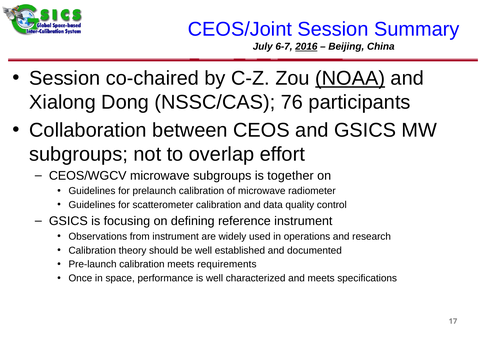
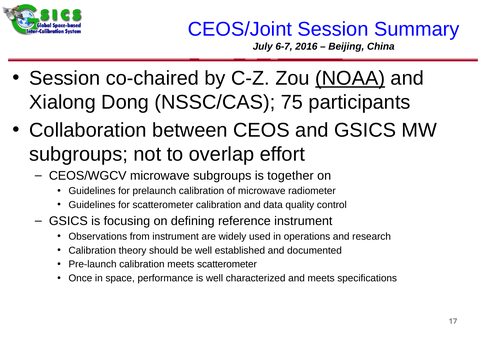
2016 underline: present -> none (306, 47)
76: 76 -> 75 (292, 102)
meets requirements: requirements -> scatterometer (227, 264)
